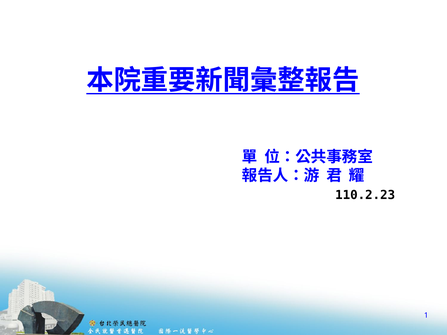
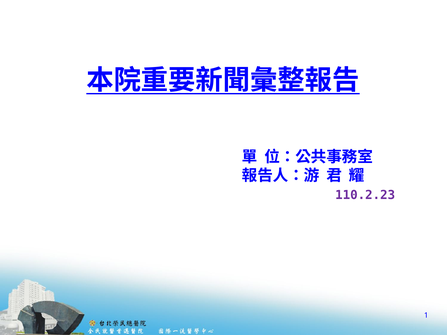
110.2.23 colour: black -> purple (365, 195)
